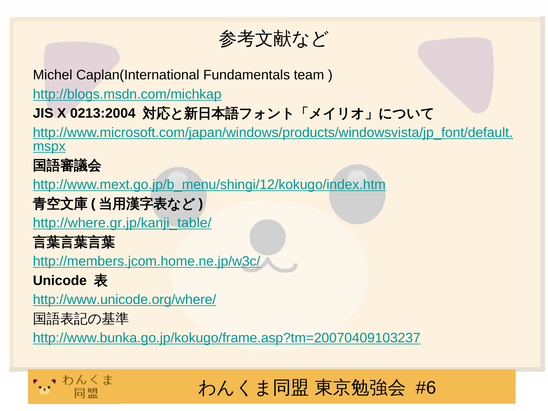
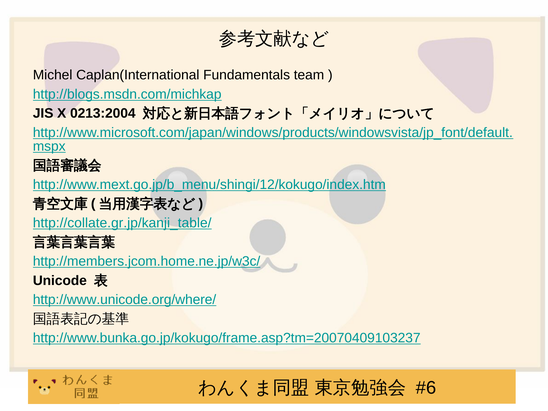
http://where.gr.jp/kanji_table/: http://where.gr.jp/kanji_table/ -> http://collate.gr.jp/kanji_table/ (122, 223)
